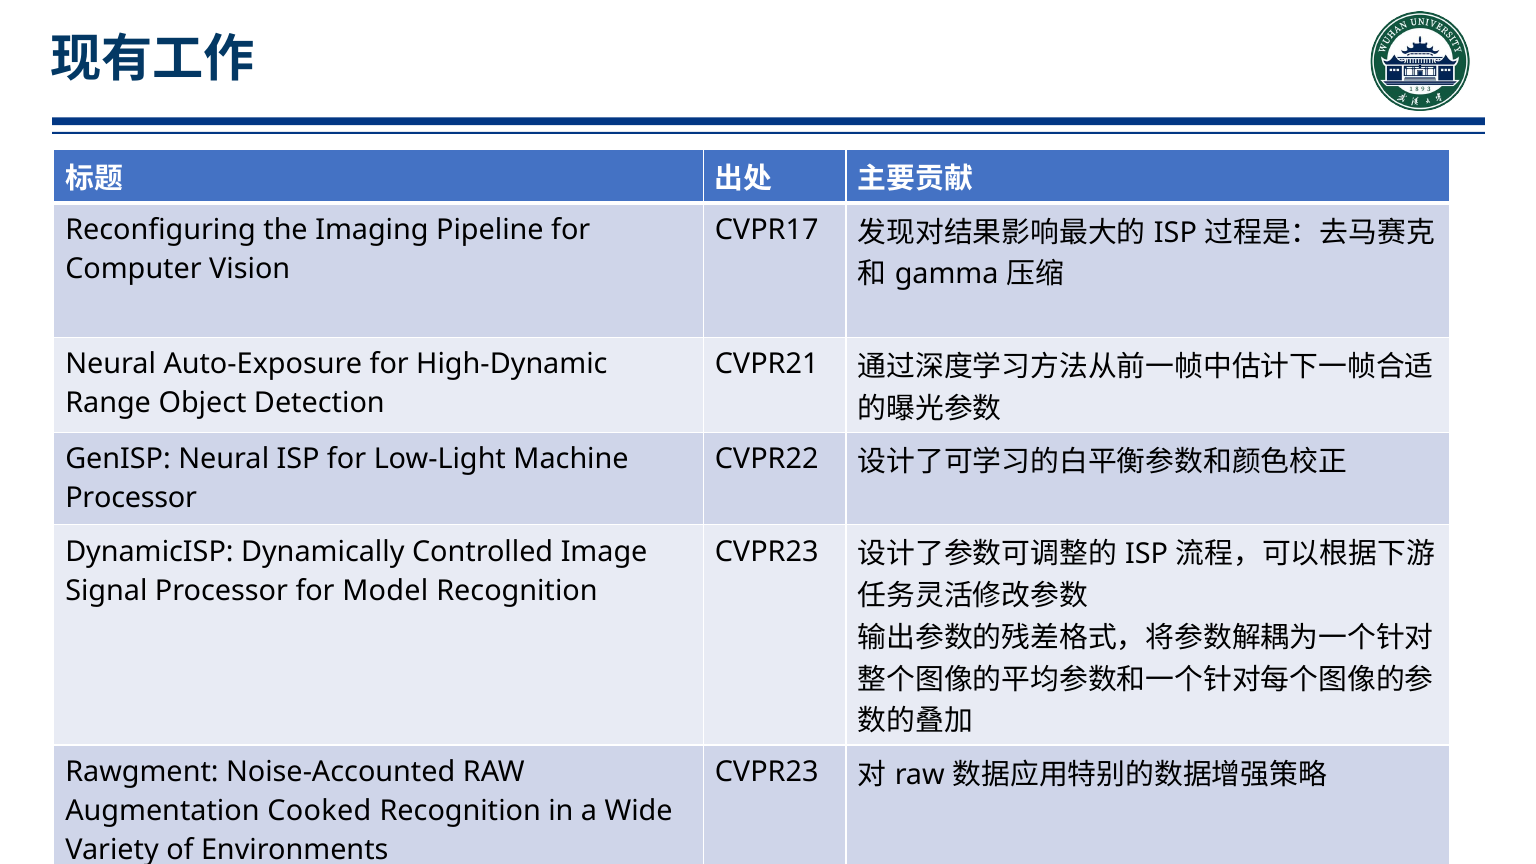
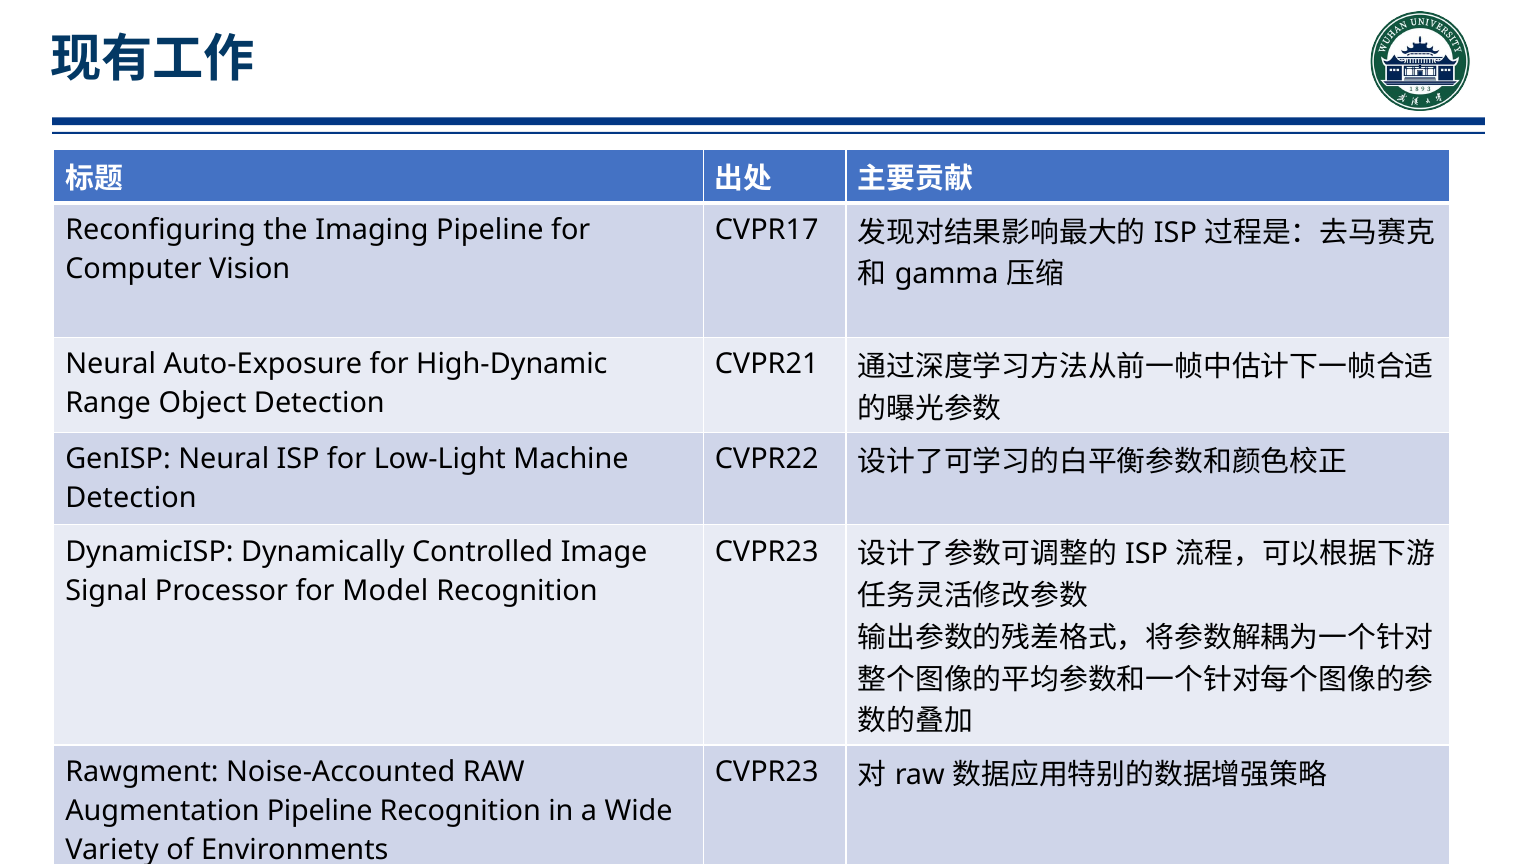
Processor: Processor -> Detection (131, 498)
Augmentation Cooked: Cooked -> Pipeline (320, 811)
